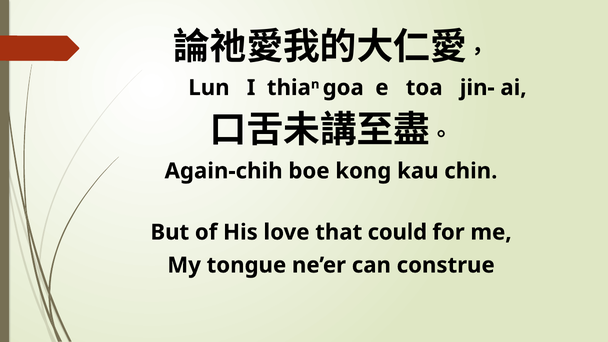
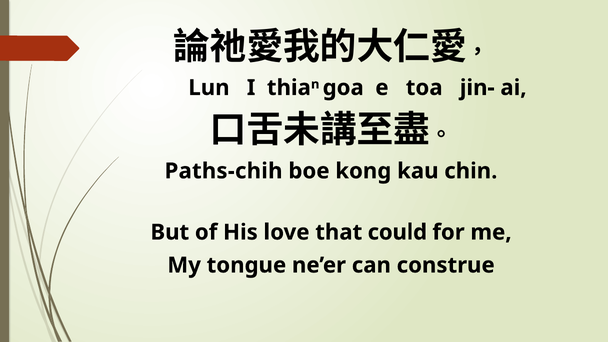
Again-chih: Again-chih -> Paths-chih (224, 171)
